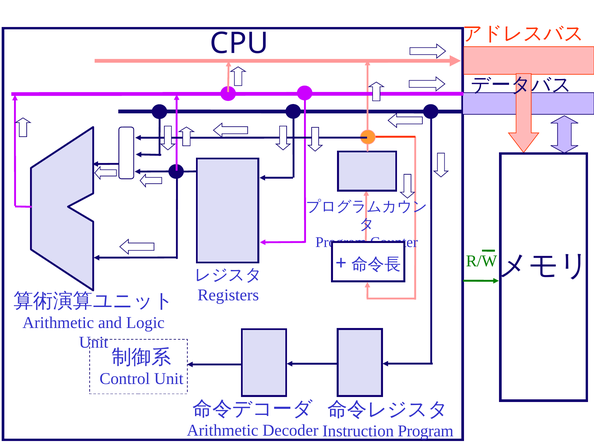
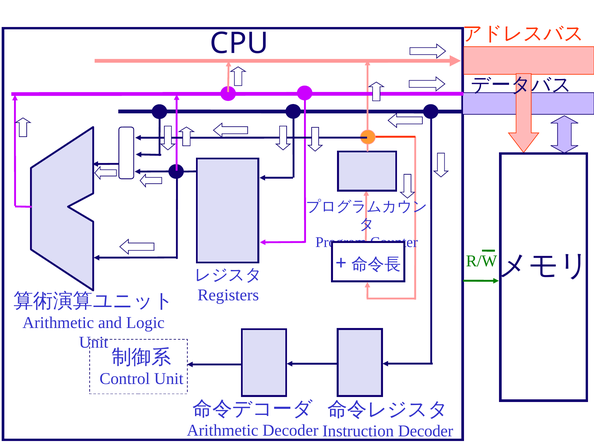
Instruction Program: Program -> Decoder (426, 431)
